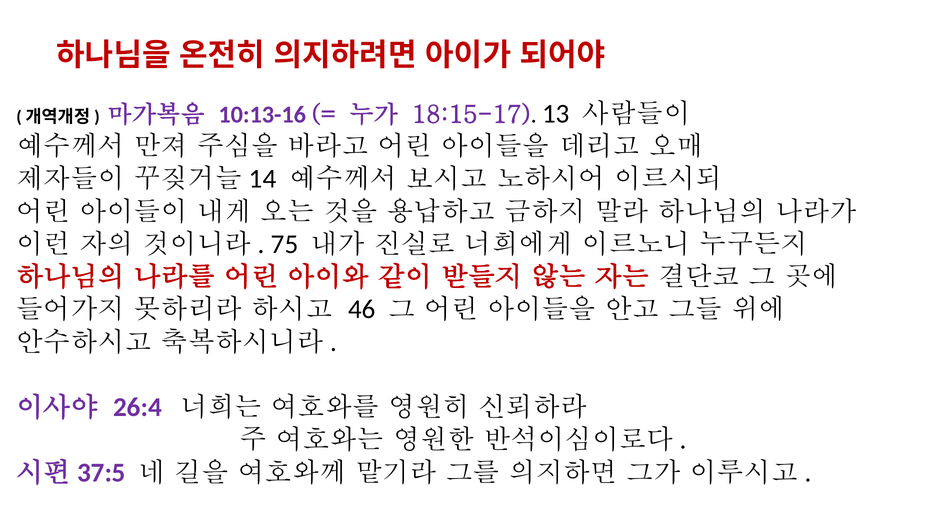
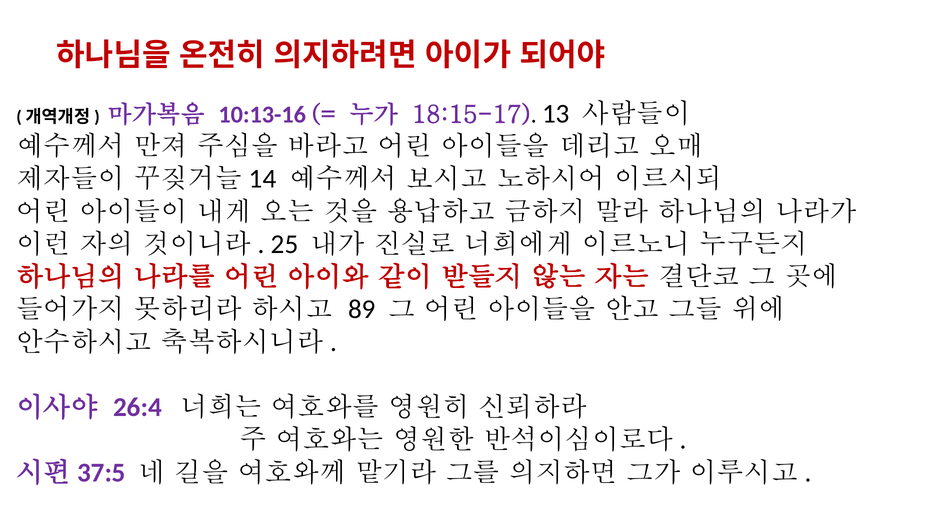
75: 75 -> 25 (285, 244)
46: 46 -> 89 (362, 309)
